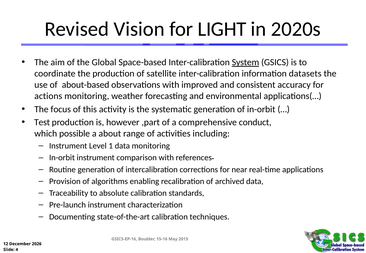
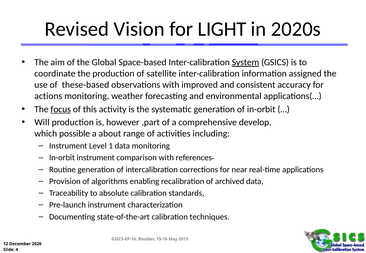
datasets: datasets -> assigned (305, 74)
about-based: about-based -> these-based (85, 85)
focus underline: none -> present (61, 109)
Test: Test -> Will (42, 123)
conduct: conduct -> develop (255, 123)
